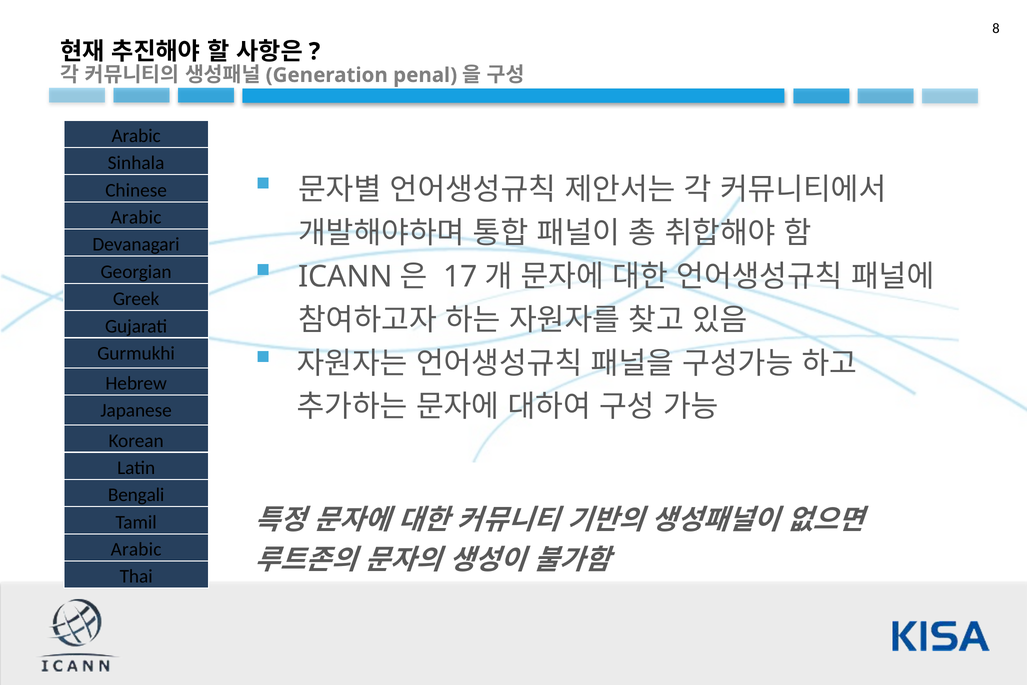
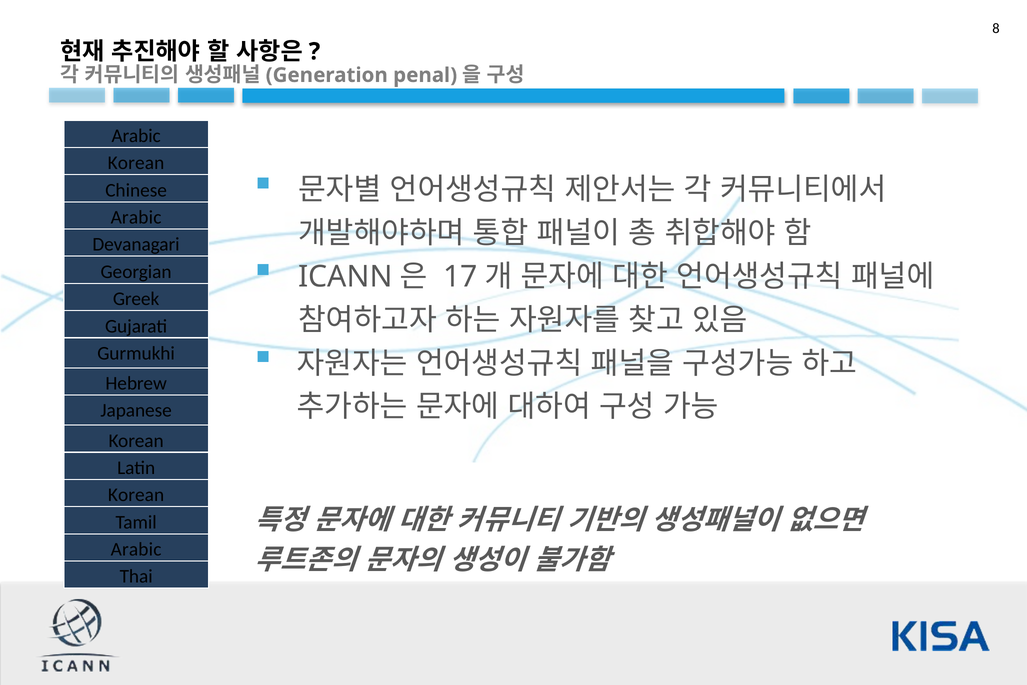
Sinhala: Sinhala -> Korean (136, 163)
Bengali: Bengali -> Korean (136, 495)
